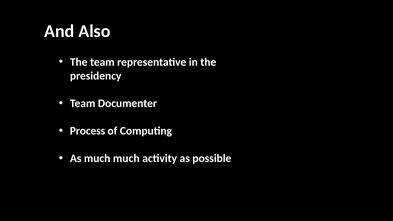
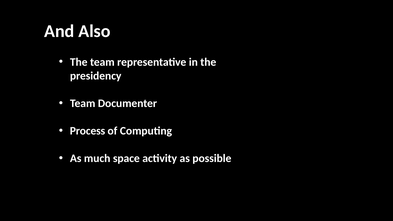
much much: much -> space (126, 158)
